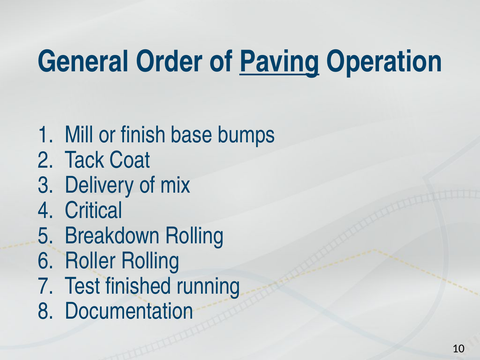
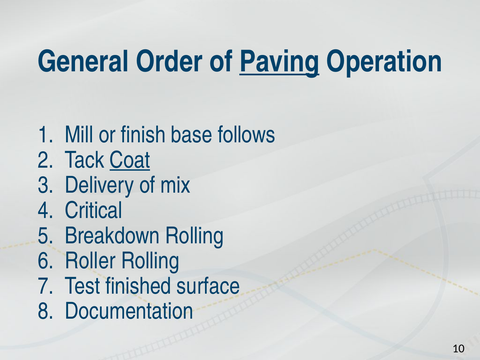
bumps: bumps -> follows (247, 135)
Coat underline: none -> present (130, 160)
running: running -> surface (208, 286)
